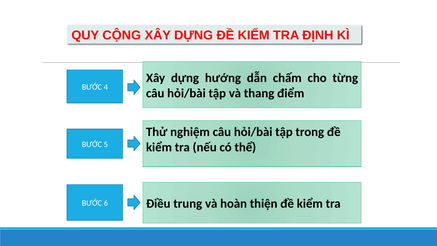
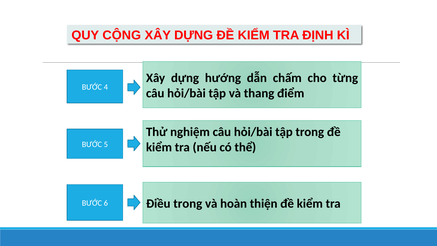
Điều trung: trung -> trong (188, 203)
